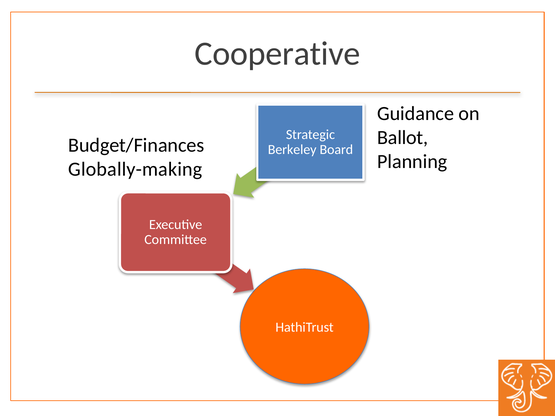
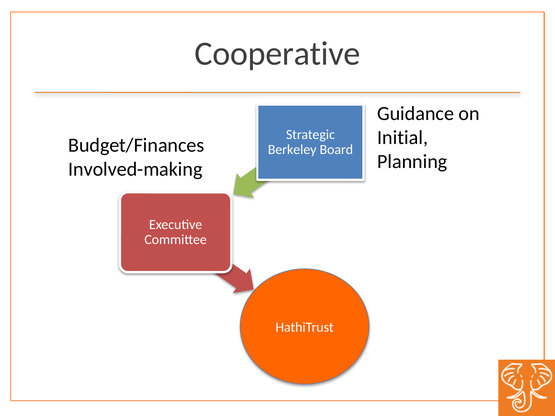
Ballot: Ballot -> Initial (403, 138)
Globally-making: Globally-making -> Involved-making (135, 169)
